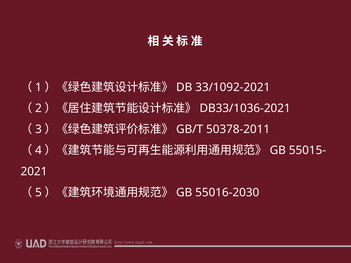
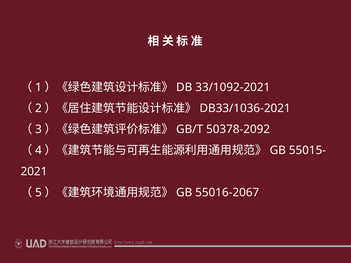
50378-2011: 50378-2011 -> 50378-2092 (238, 129)
55016-2030: 55016-2030 -> 55016-2067 (227, 193)
